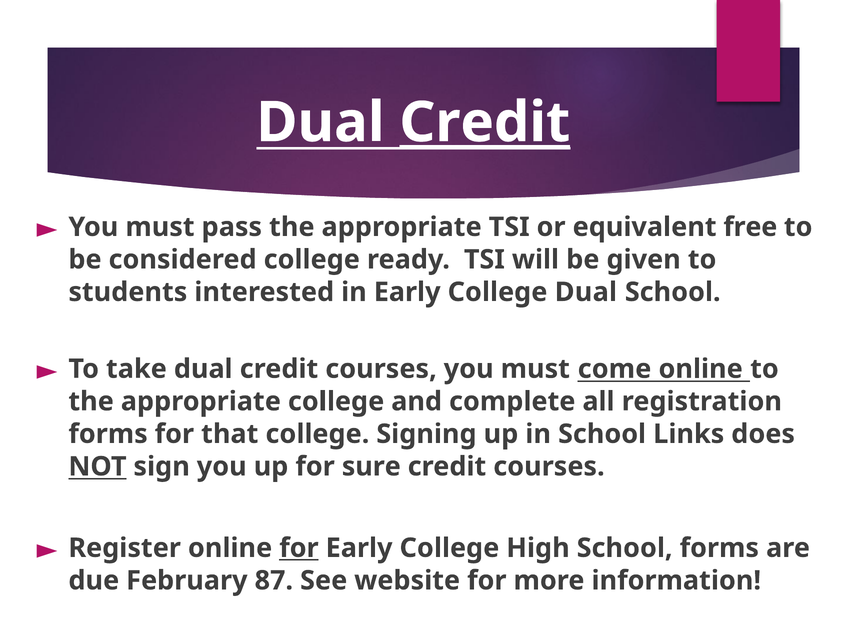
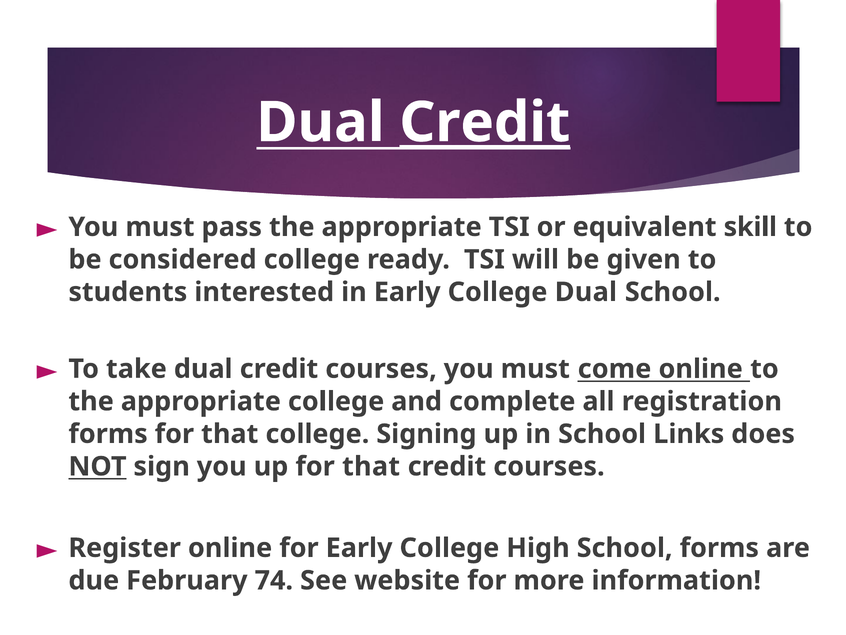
free: free -> skill (750, 227)
up for sure: sure -> that (371, 466)
for underline: present -> none (299, 548)
87: 87 -> 74 (274, 580)
